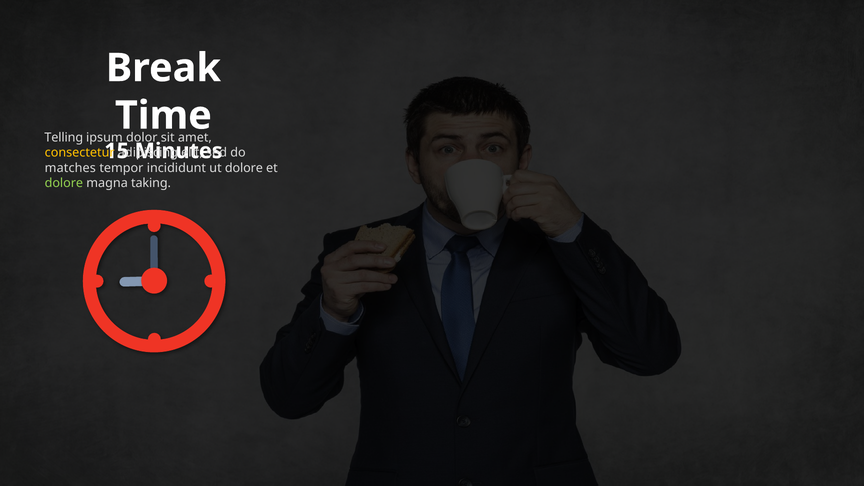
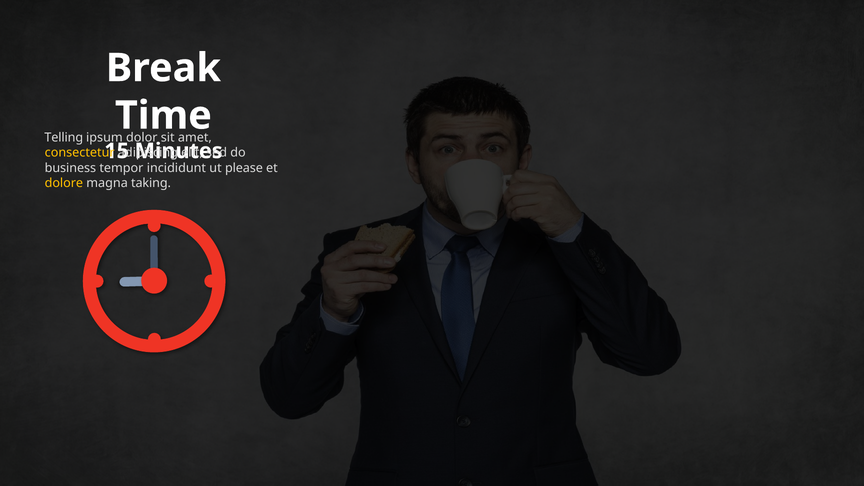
matches: matches -> business (70, 168)
dolore: dolore -> please (244, 168)
dolore colour: light green -> yellow (64, 183)
